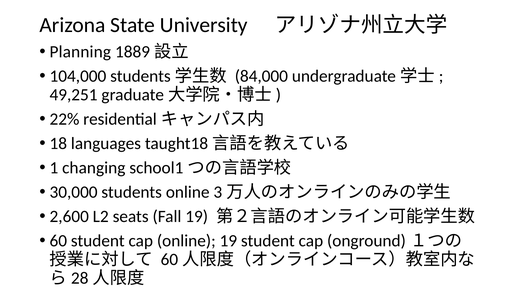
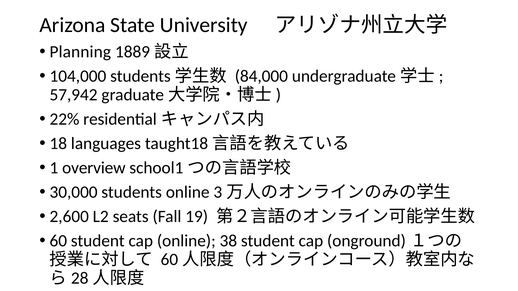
49,251: 49,251 -> 57,942 (74, 95)
changing: changing -> overview (94, 168)
online 19: 19 -> 38 (228, 241)
